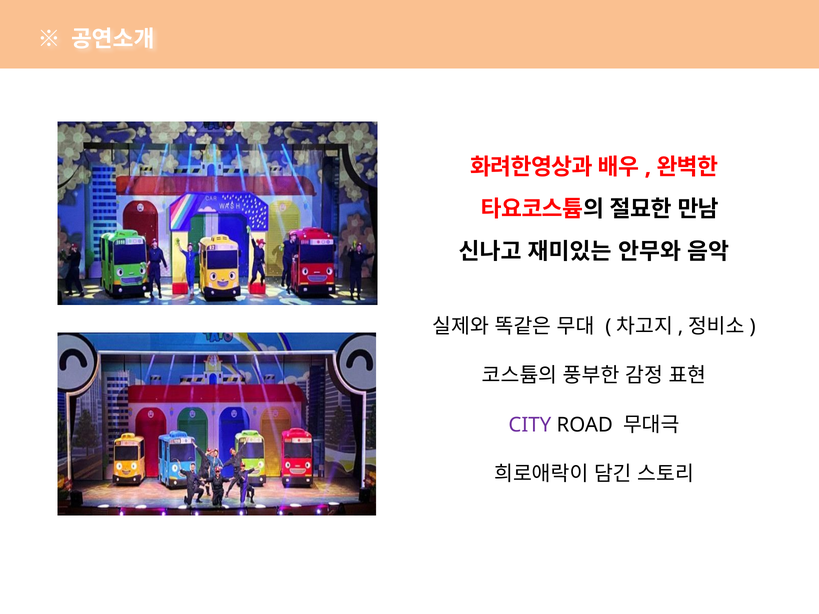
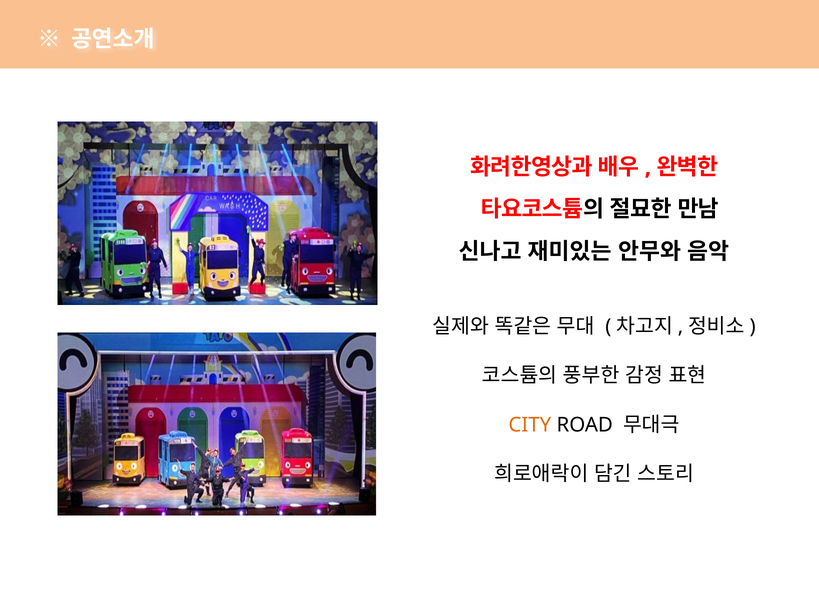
CITY colour: purple -> orange (530, 425)
